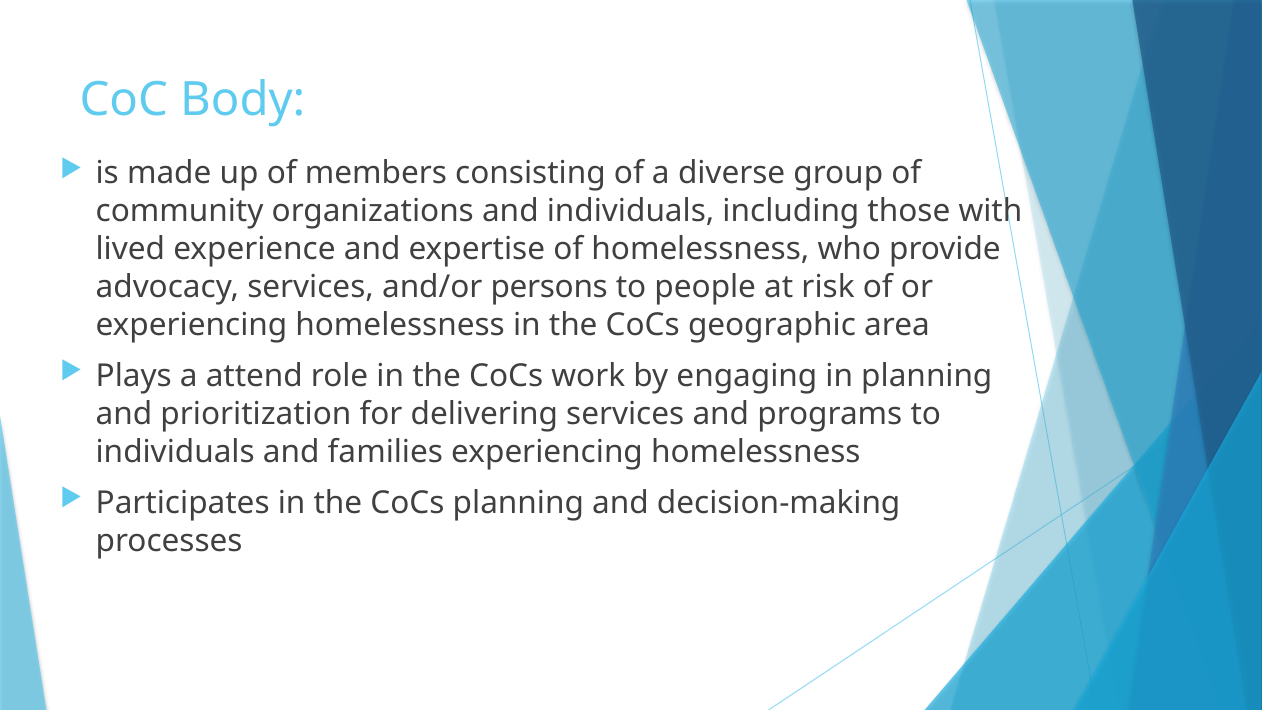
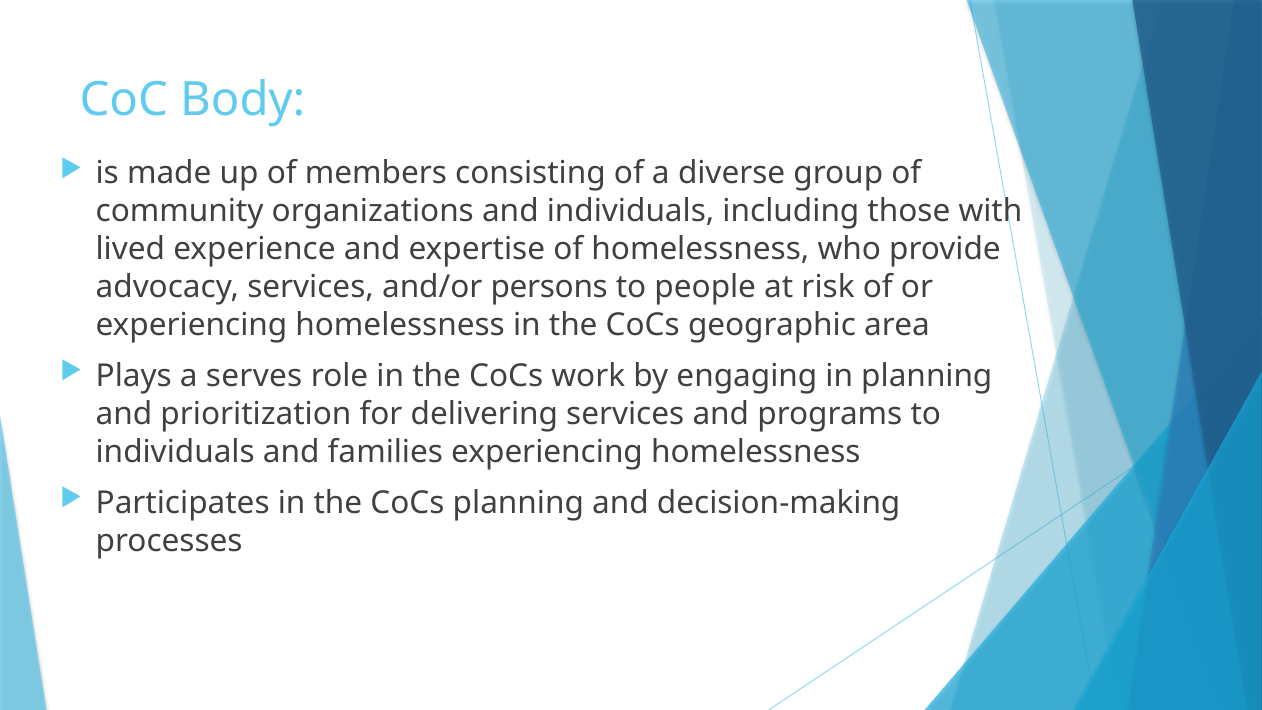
attend: attend -> serves (254, 376)
